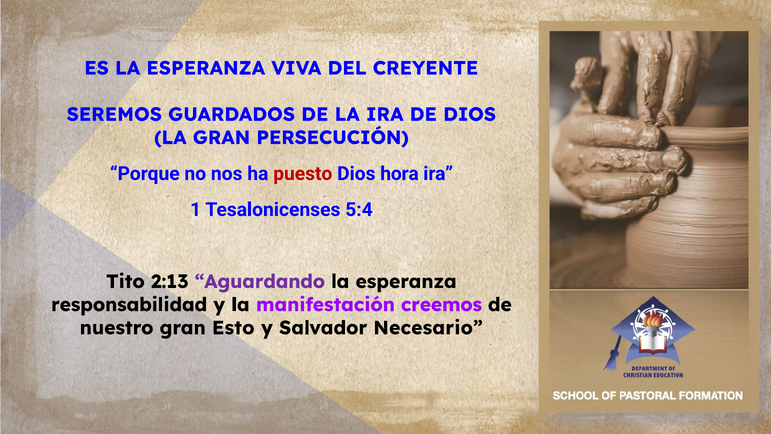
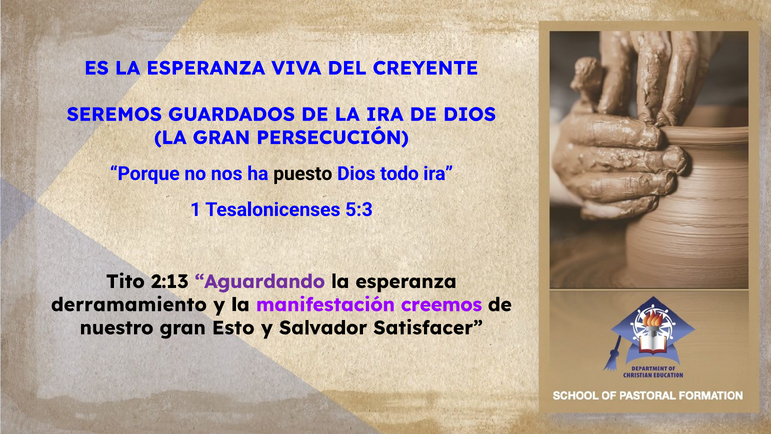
puesto colour: red -> black (303, 174)
hora: hora -> todo (400, 174)
5:4: 5:4 -> 5:3 (359, 209)
responsabilidad: responsabilidad -> derramamiento (129, 305)
Necesario: Necesario -> Satisfacer (428, 328)
